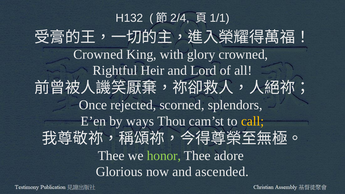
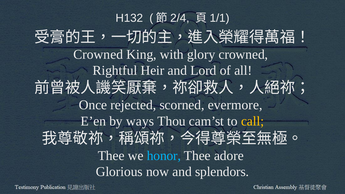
splendors: splendors -> evermore (235, 105)
honor colour: light green -> light blue (164, 156)
ascended: ascended -> splendors (222, 172)
